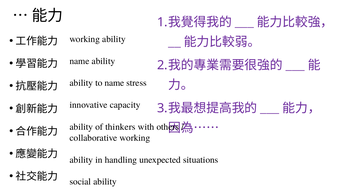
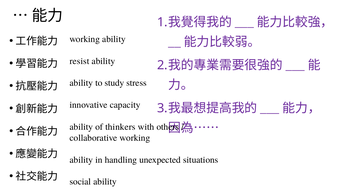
name: name -> resist (79, 61)
to name: name -> study (114, 83)
